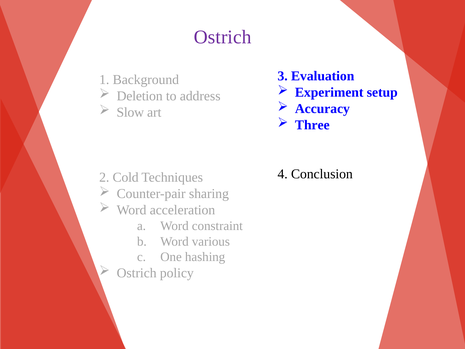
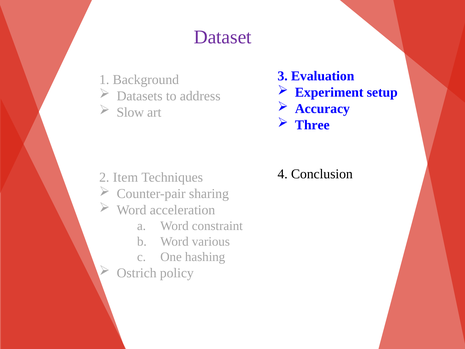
Ostrich: Ostrich -> Dataset (223, 37)
Deletion: Deletion -> Datasets (140, 96)
Cold: Cold -> Item (125, 177)
